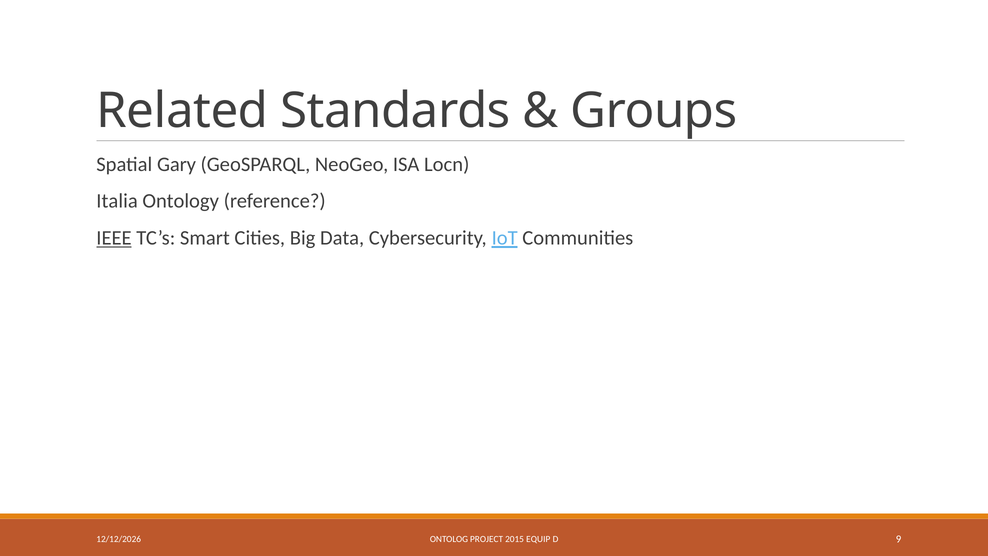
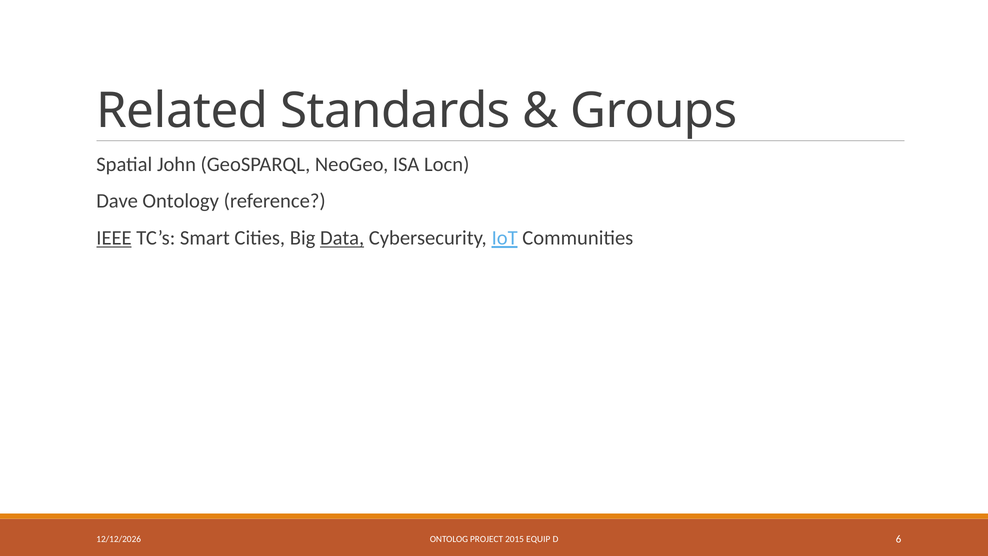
Gary: Gary -> John (176, 164)
Italia: Italia -> Dave (117, 201)
Data underline: none -> present (342, 238)
9: 9 -> 6 (899, 539)
